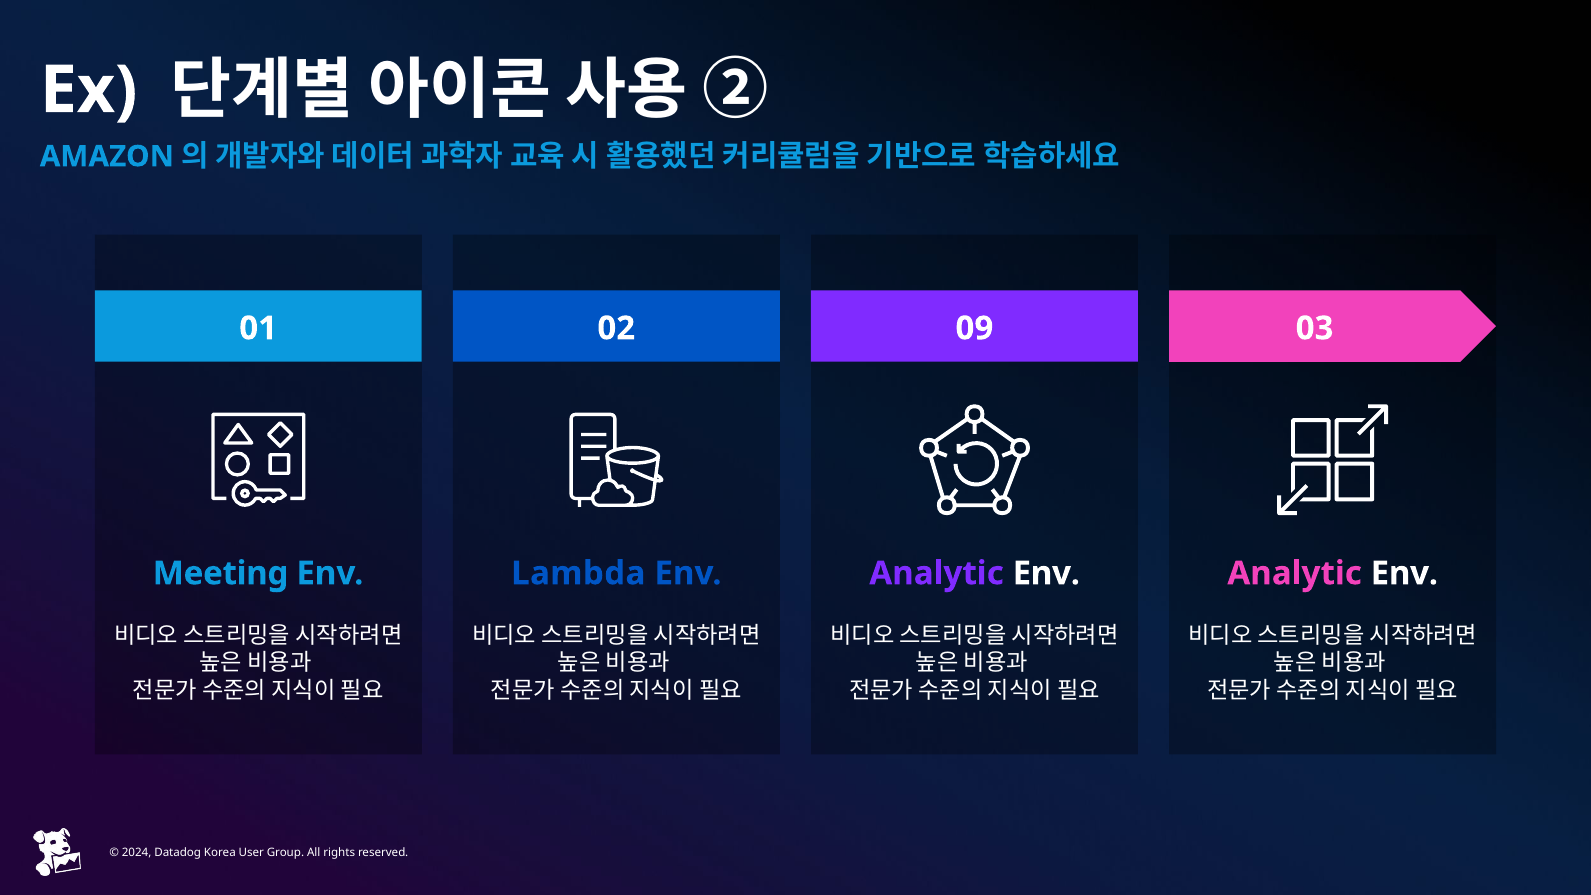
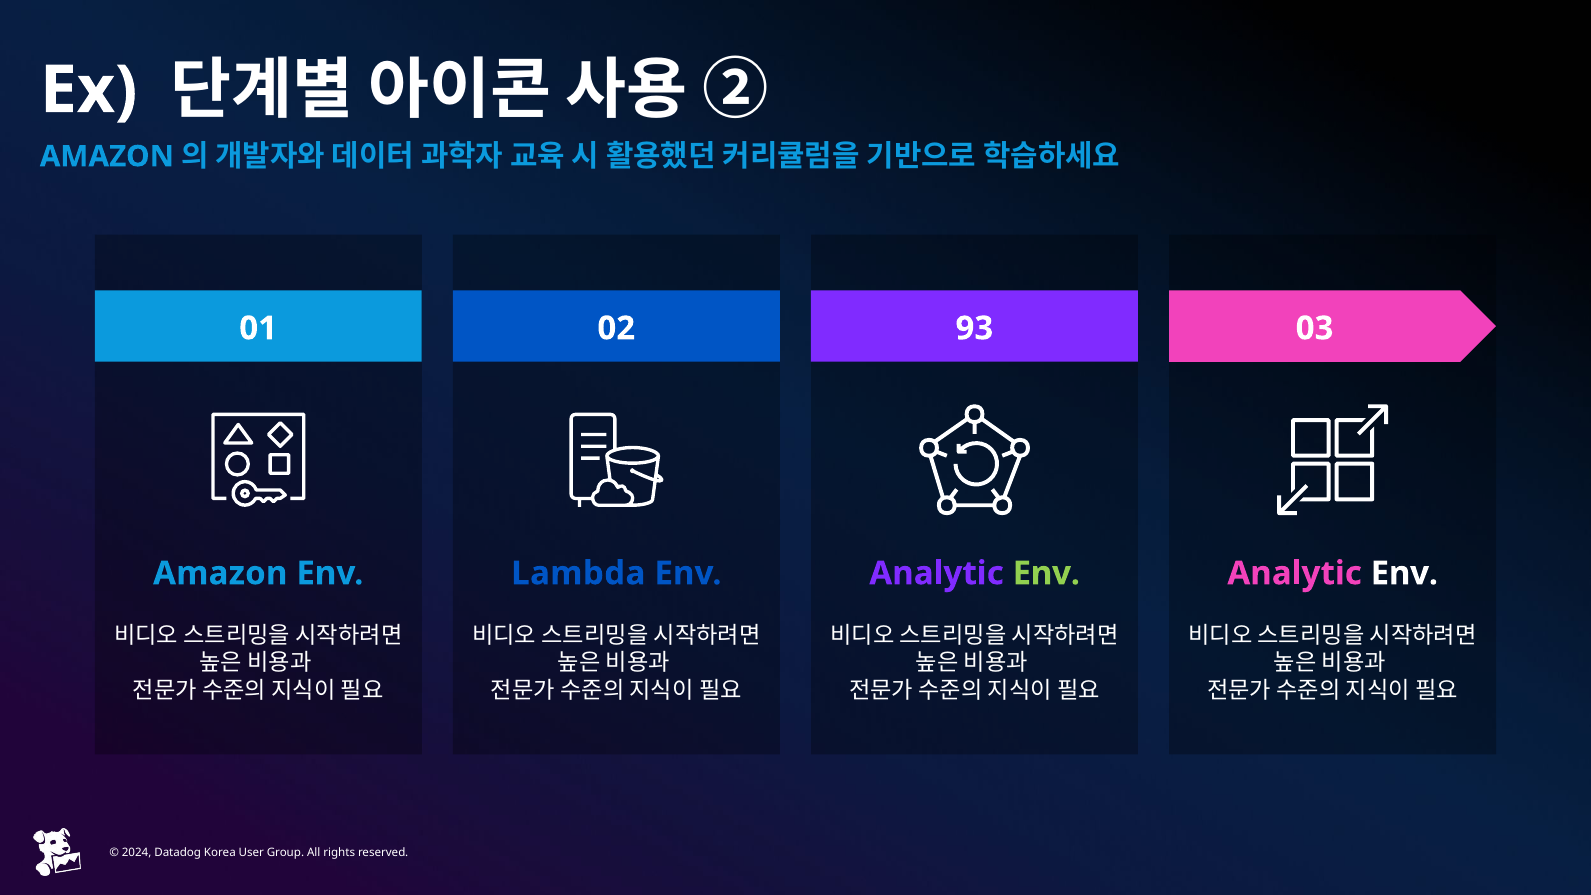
09: 09 -> 93 (974, 328)
Meeting: Meeting -> Amazon (220, 573)
Env colour: white -> light green (1046, 573)
